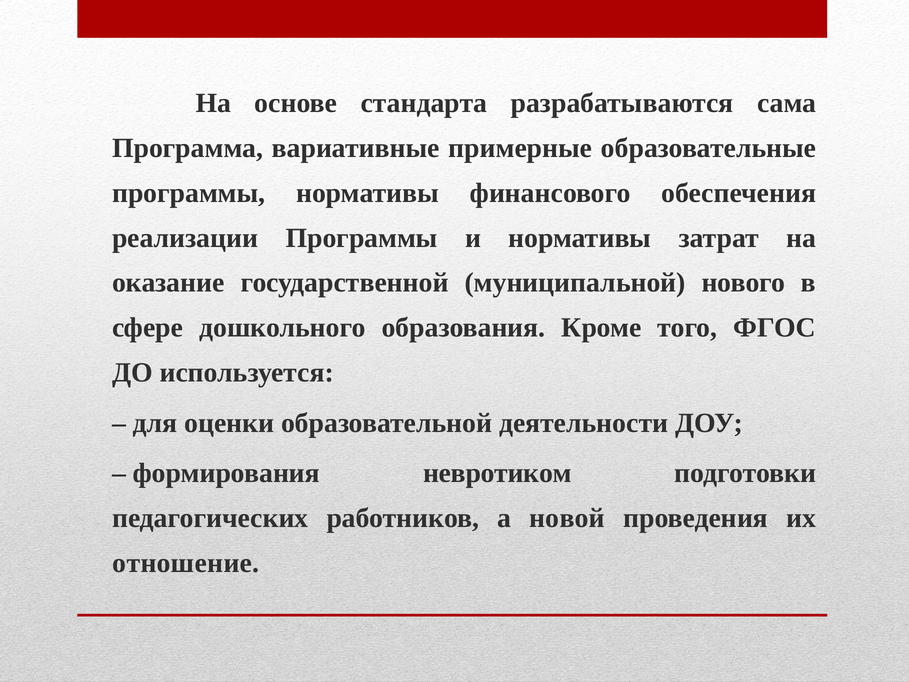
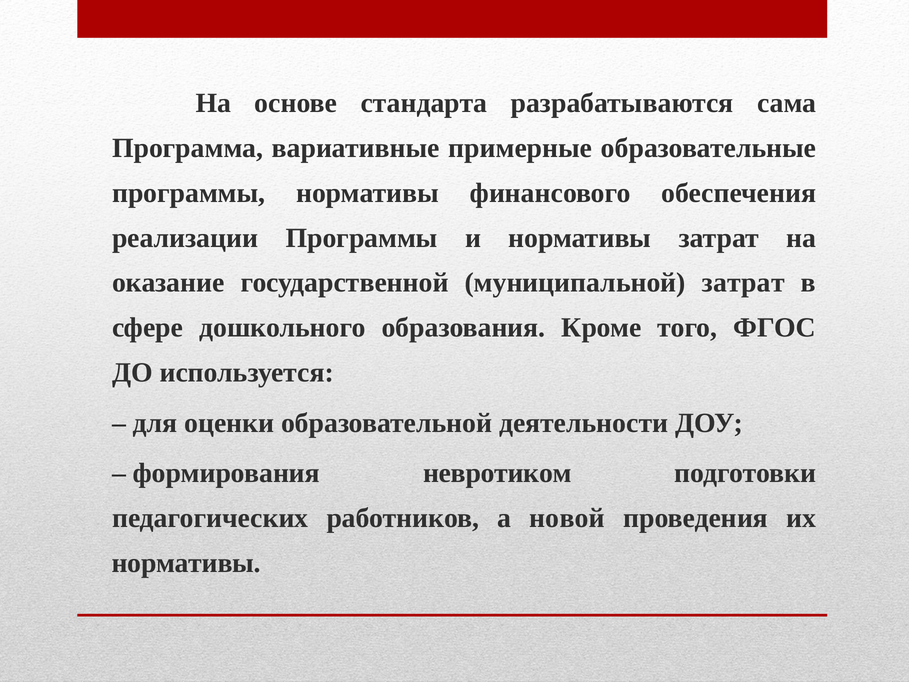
муниципальной нового: нового -> затрат (743, 283)
отношение: отношение -> нормативы (186, 563)
